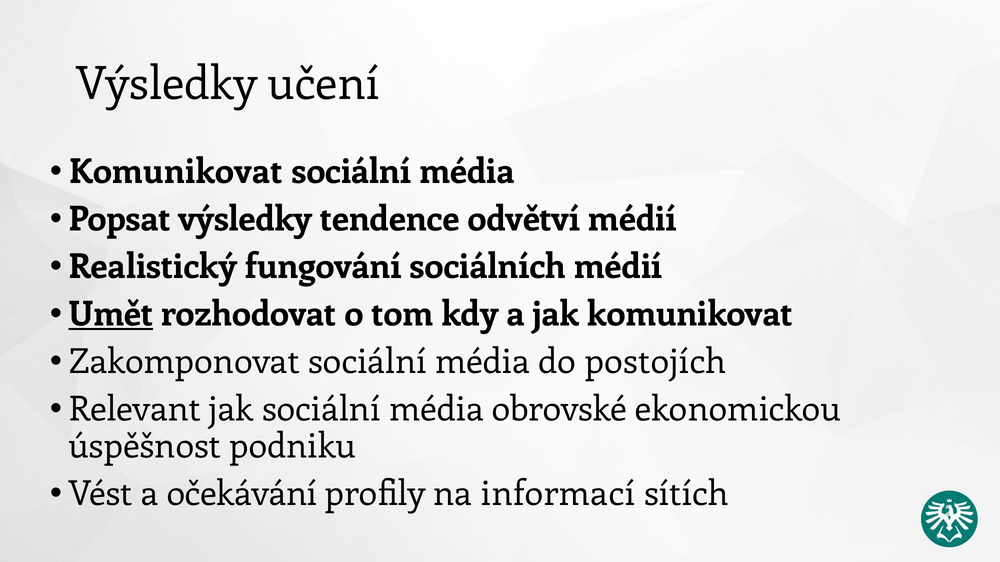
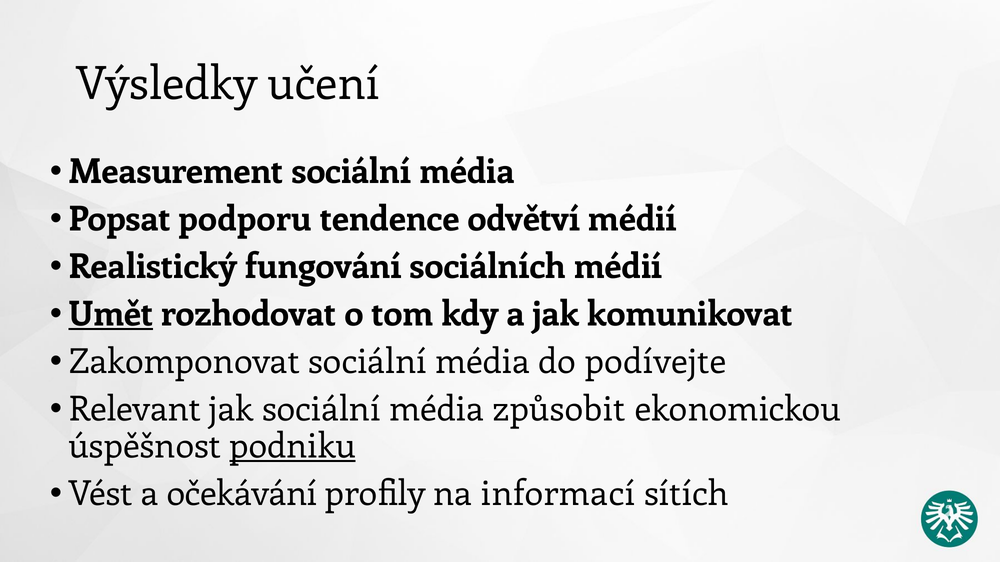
Komunikovat: Komunikovat -> Measurement (176, 172)
Popsat výsledky: výsledky -> podporu (245, 219)
postojích: postojích -> podívejte (655, 362)
obrovské: obrovské -> způsobit (559, 410)
podniku underline: none -> present (292, 447)
